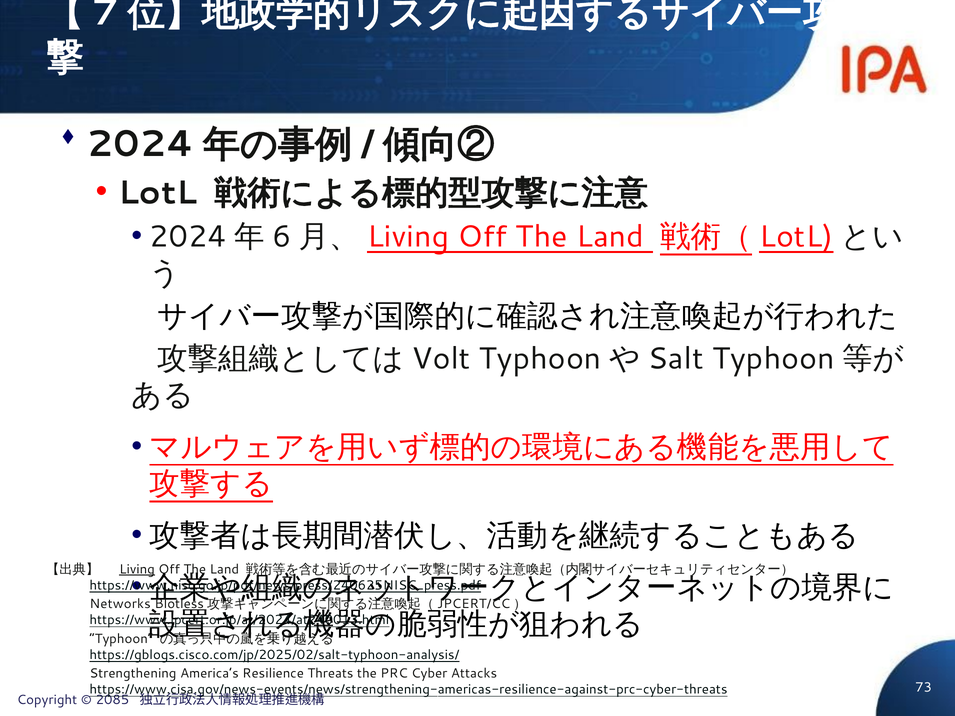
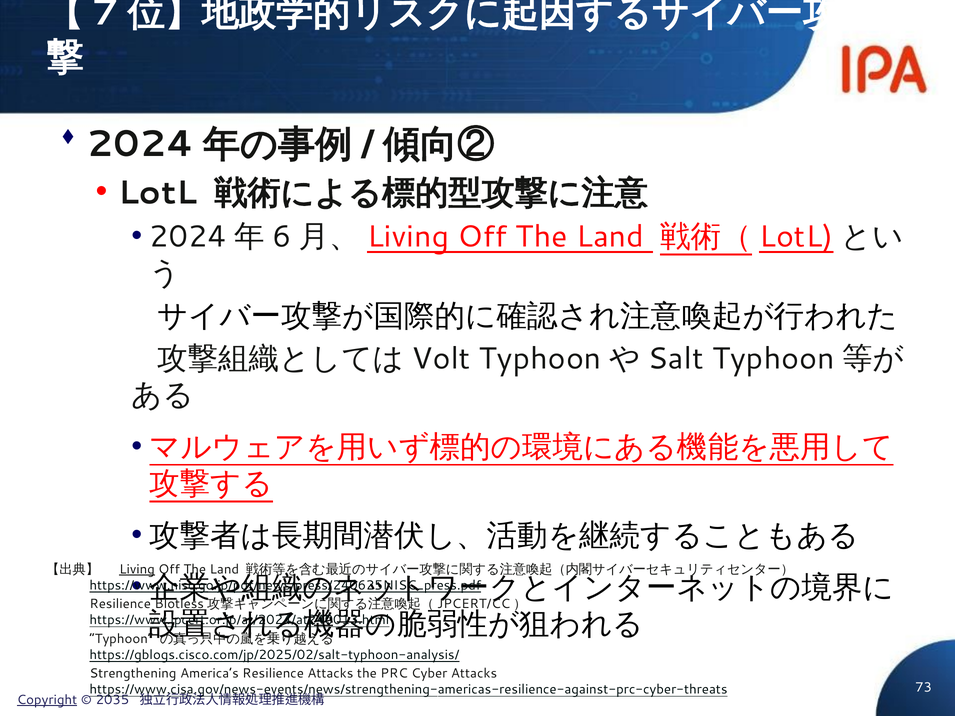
Networks: Networks -> Resilience (120, 604)
Resilience Threats: Threats -> Attacks (330, 674)
Copyright underline: none -> present (47, 700)
2085: 2085 -> 2035 (112, 700)
